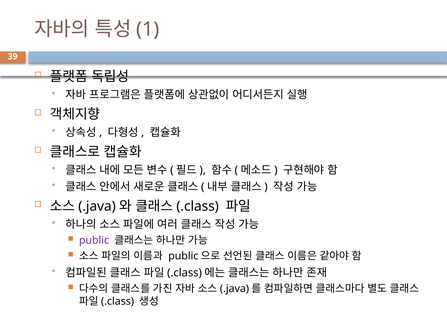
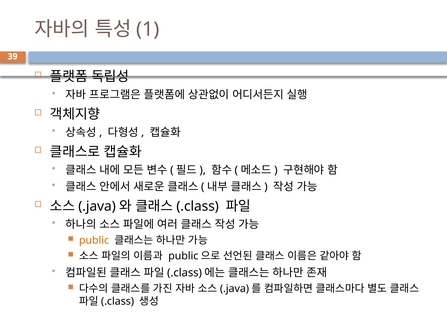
public colour: purple -> orange (94, 241)
